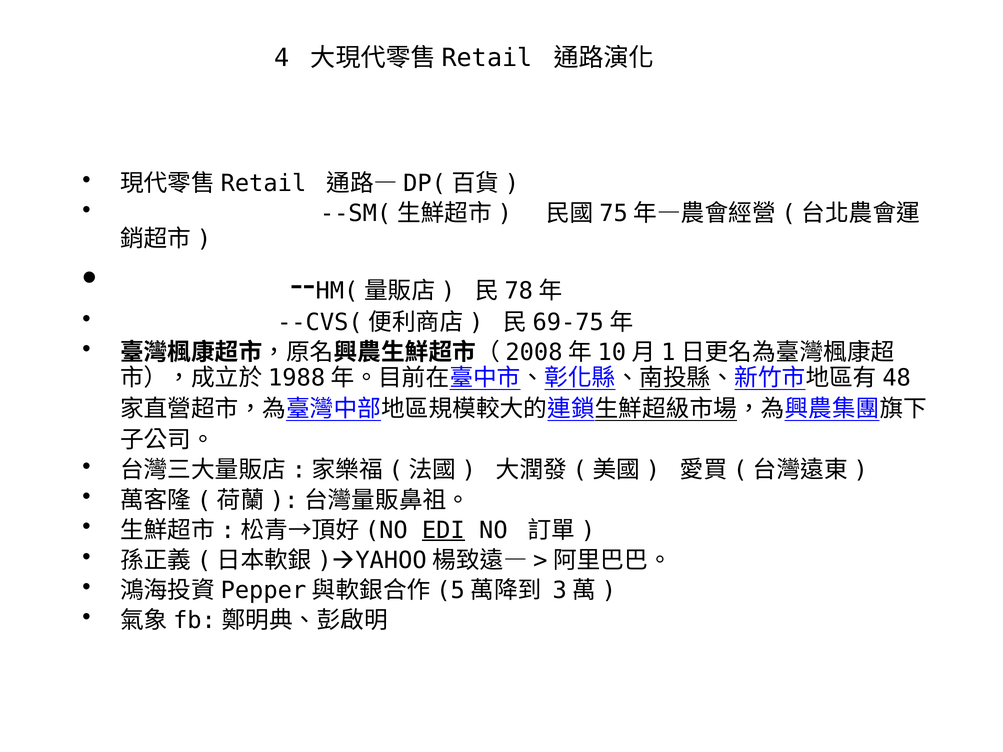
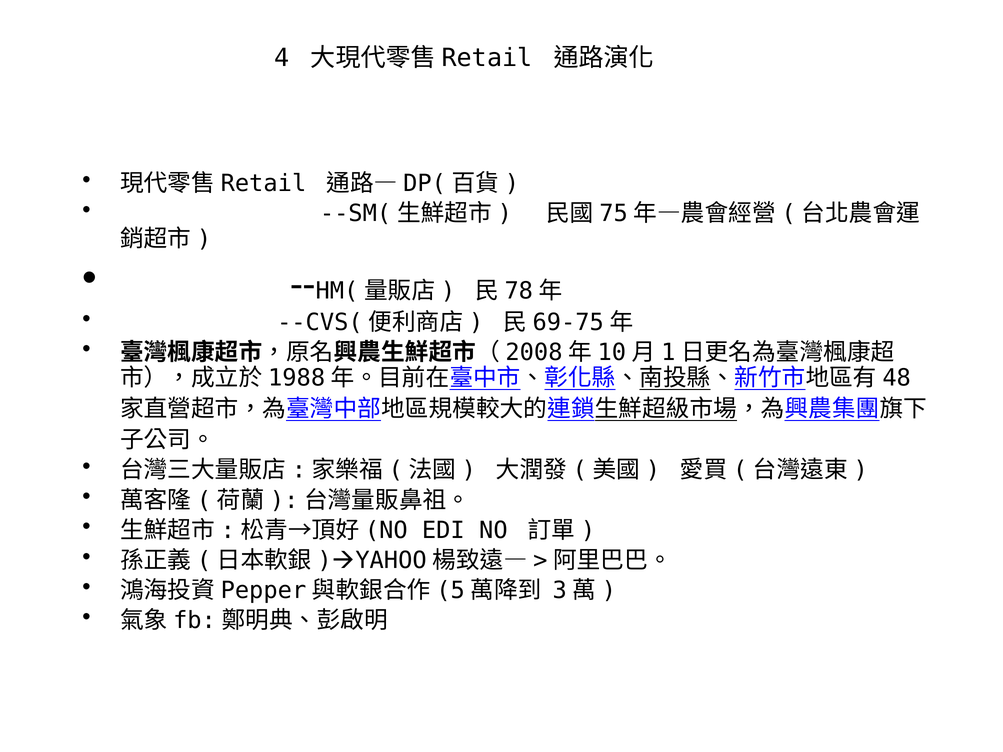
EDI underline: present -> none (443, 530)
